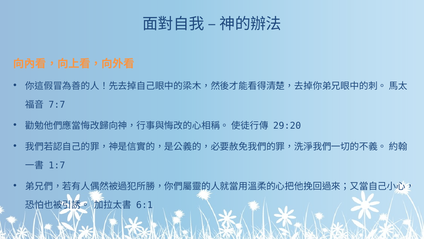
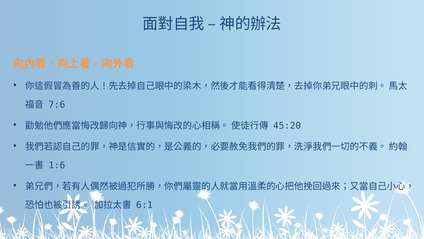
7:7: 7:7 -> 7:6 (57, 105)
29:20: 29:20 -> 45:20 (287, 125)
1:7: 1:7 -> 1:6 (57, 165)
